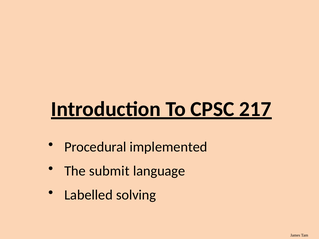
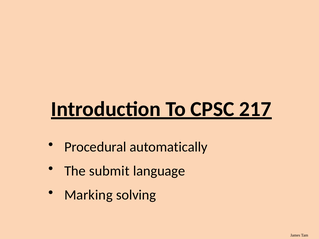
implemented: implemented -> automatically (169, 147)
Labelled: Labelled -> Marking (88, 195)
